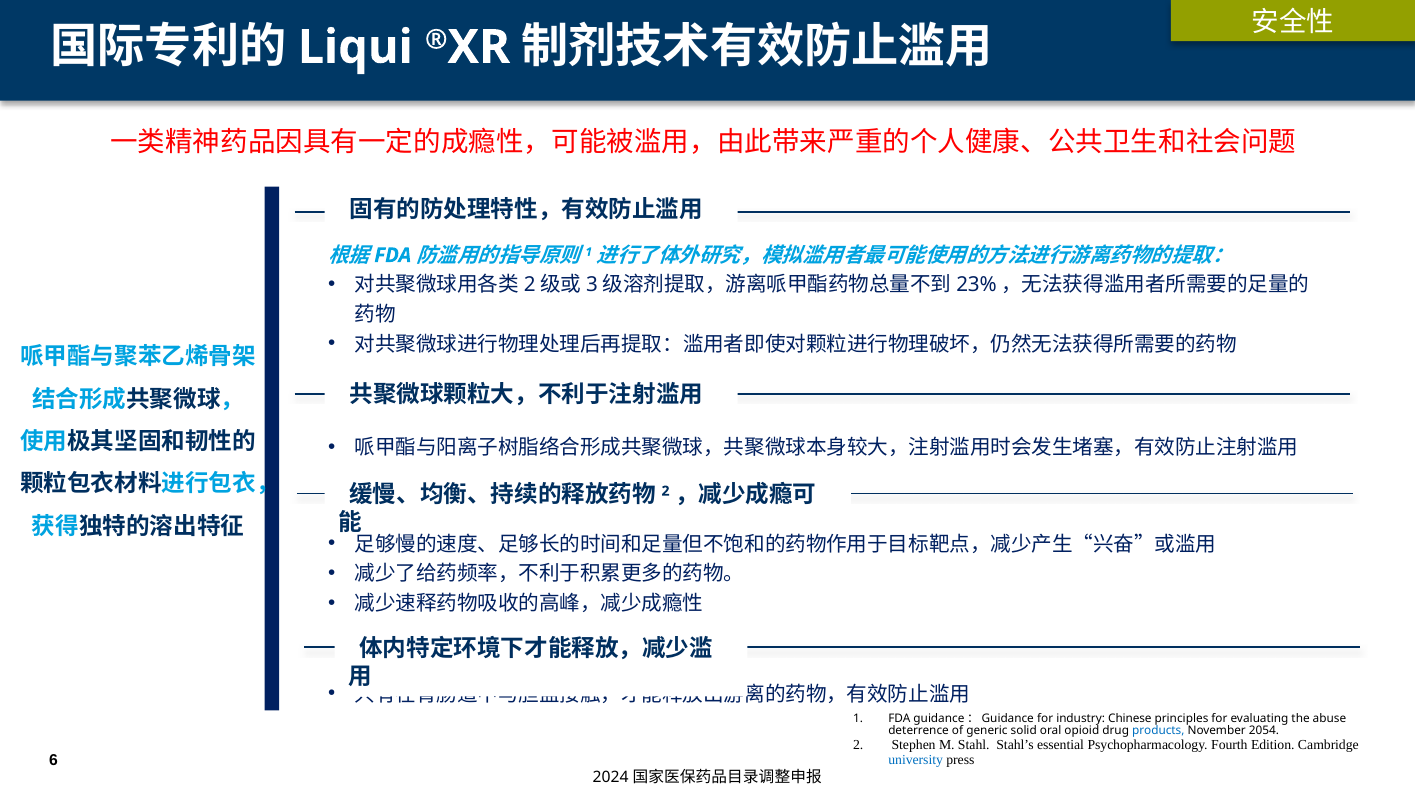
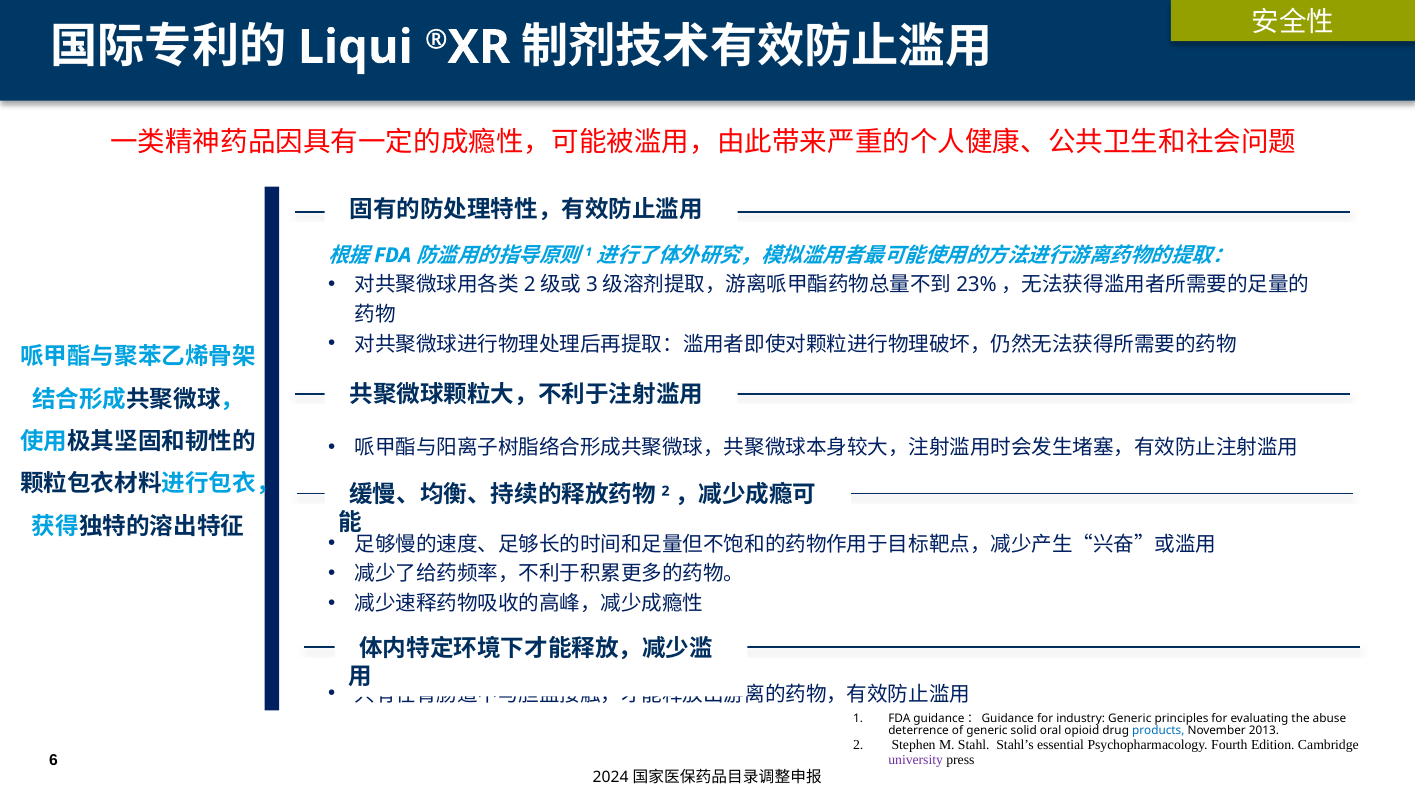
industry Chinese: Chinese -> Generic (1130, 718)
2054: 2054 -> 2013 (1264, 731)
university colour: blue -> purple (916, 760)
